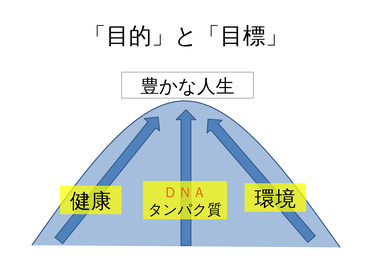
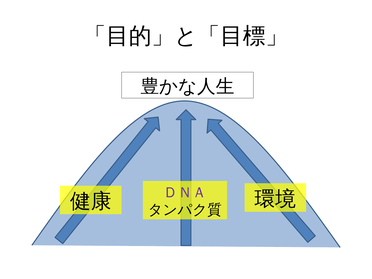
ＤＮＡ colour: orange -> purple (185, 193)
